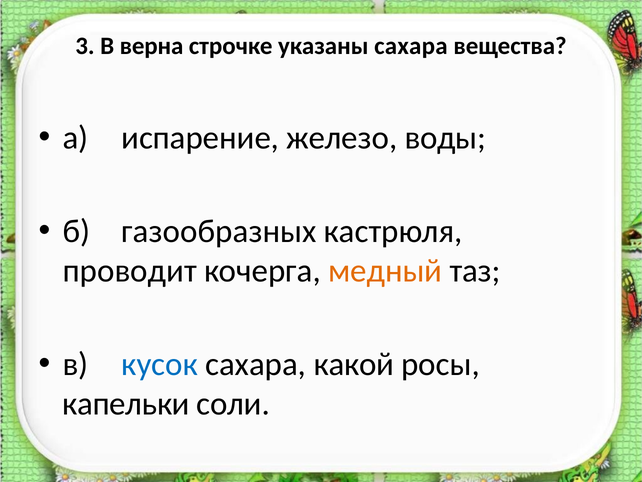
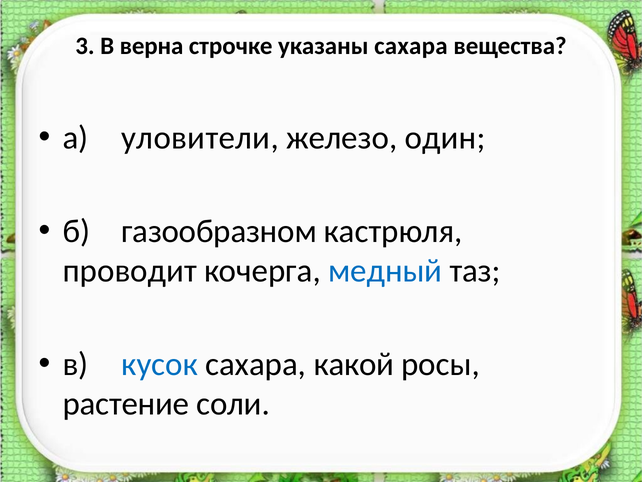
испарение: испарение -> уловители (200, 138)
воды: воды -> один (445, 138)
газообразных: газообразных -> газообразном (219, 231)
медный colour: orange -> blue (385, 271)
капельки: капельки -> растение (126, 404)
